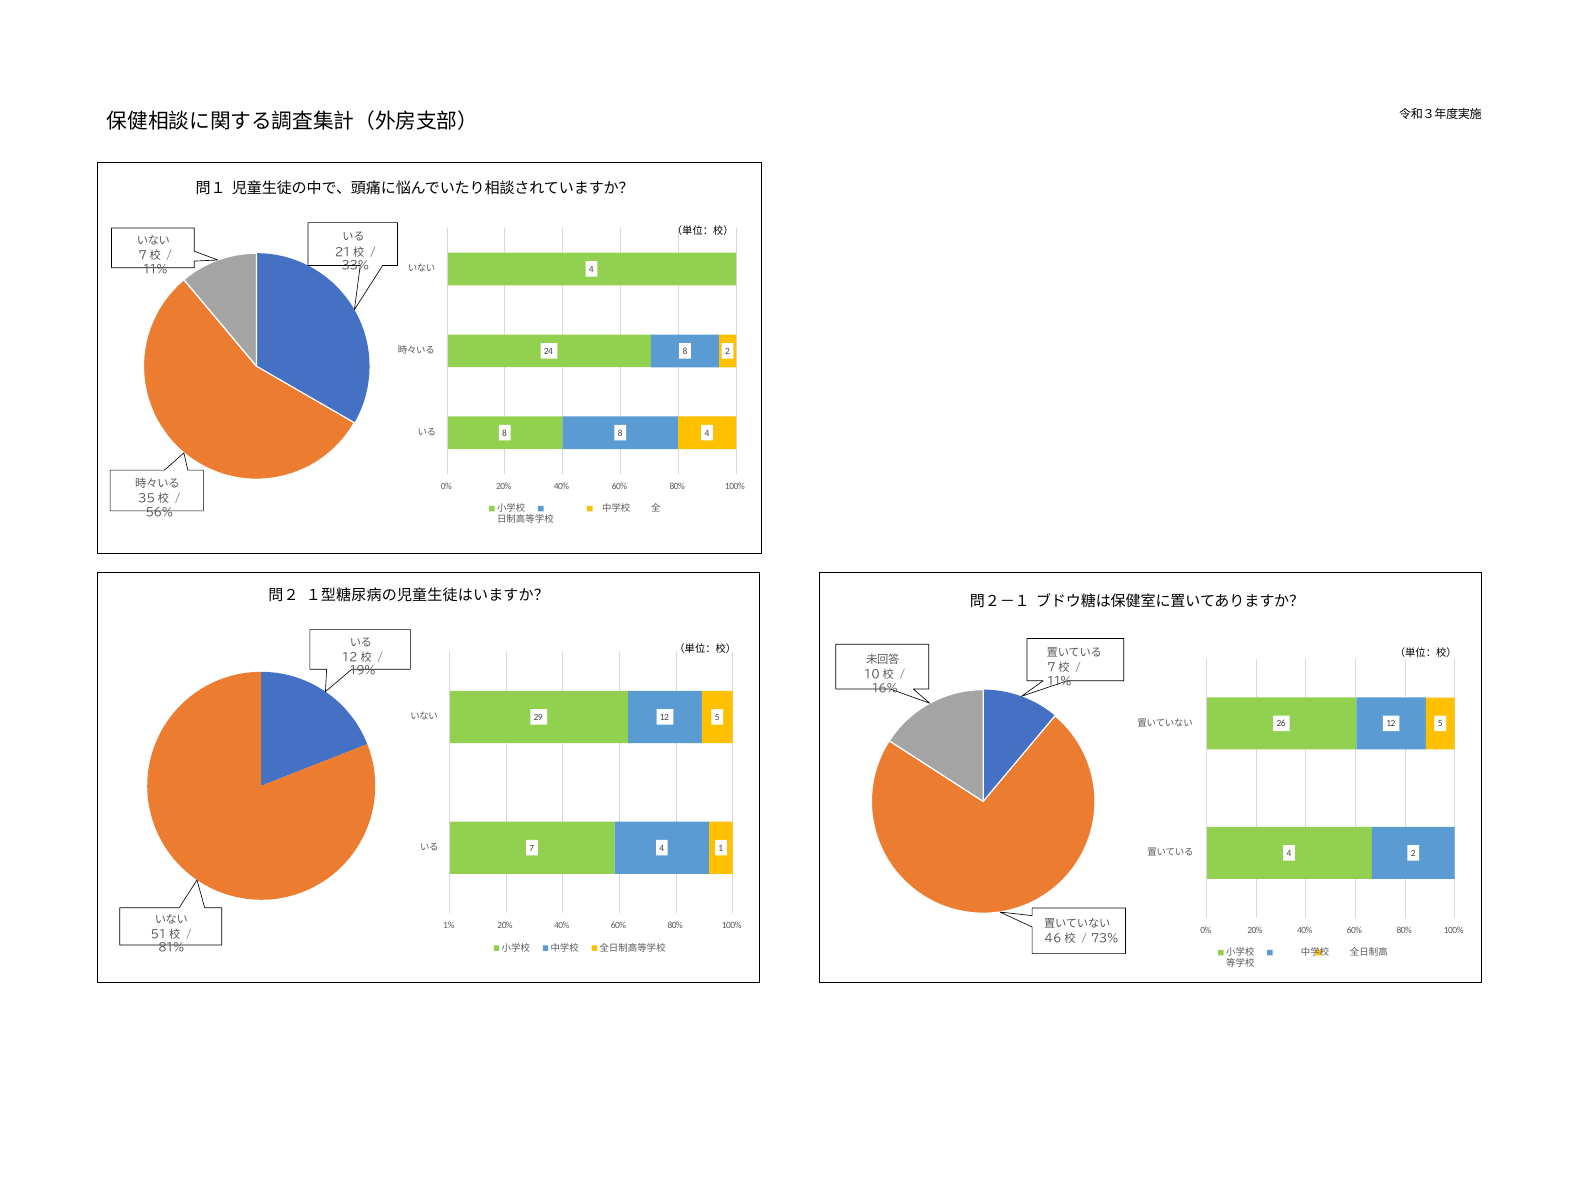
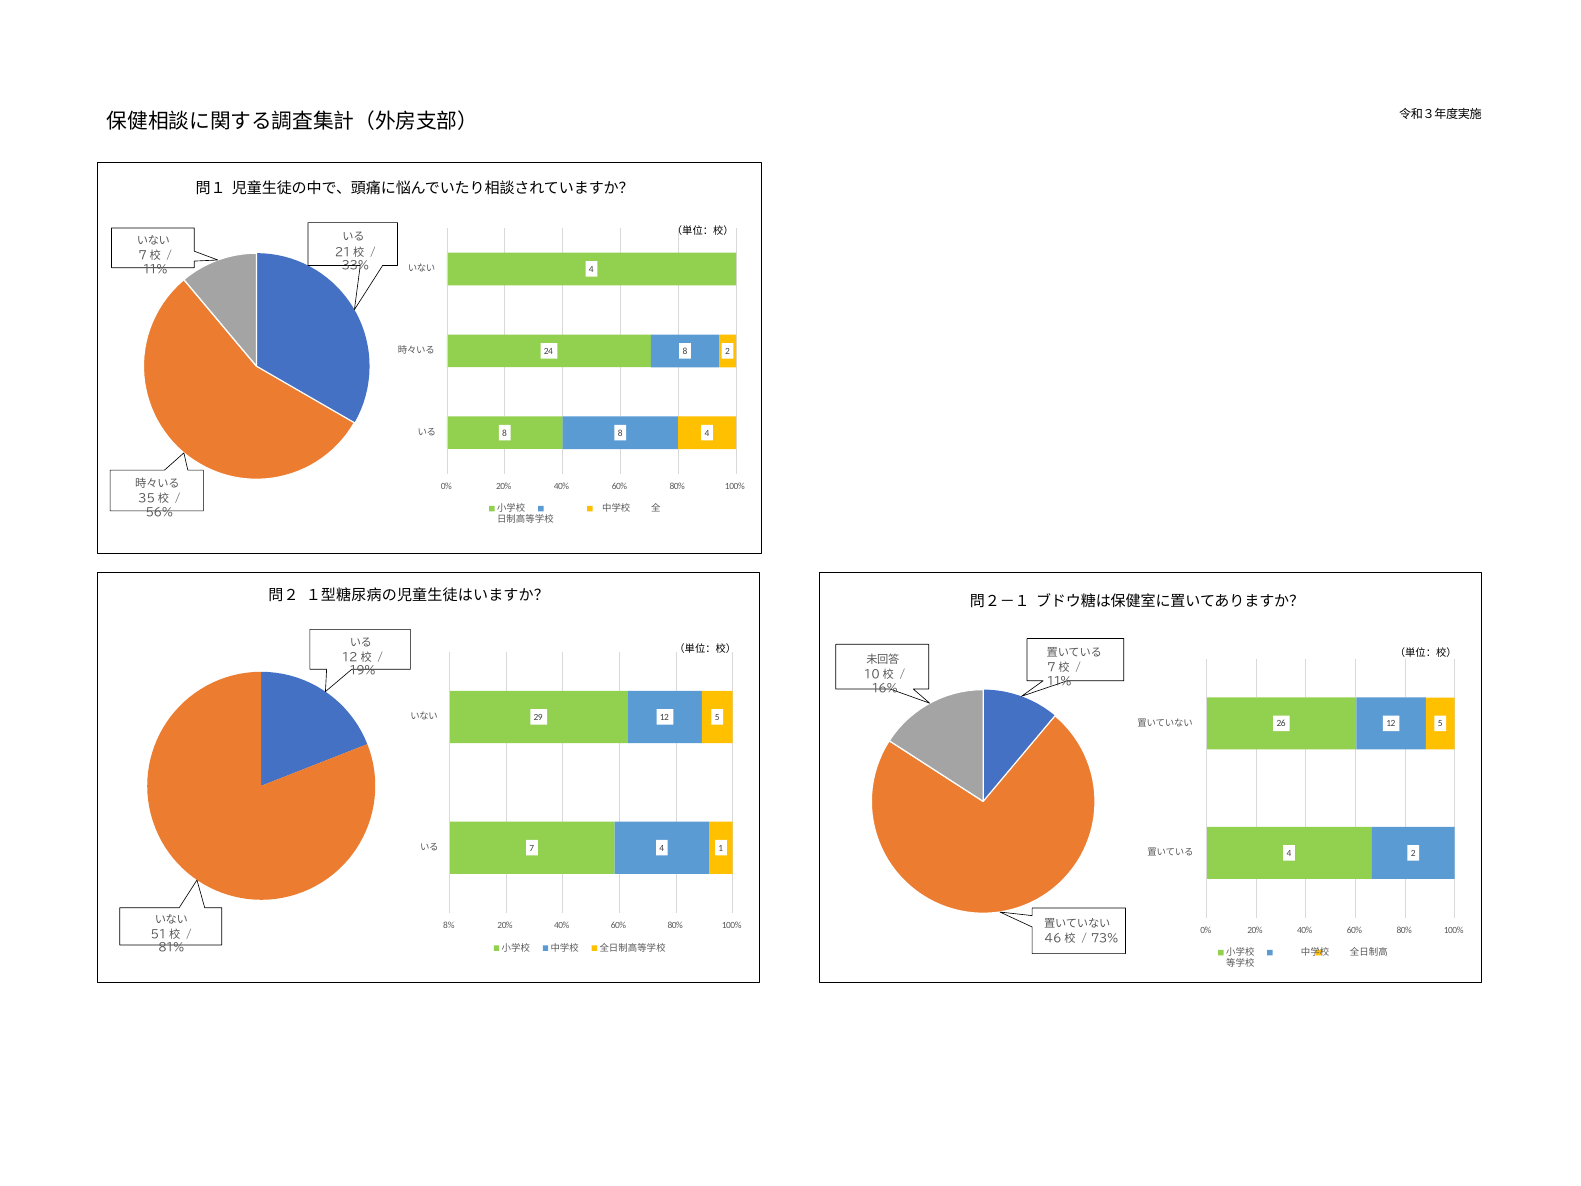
1%: 1% -> 8% (449, 926)
